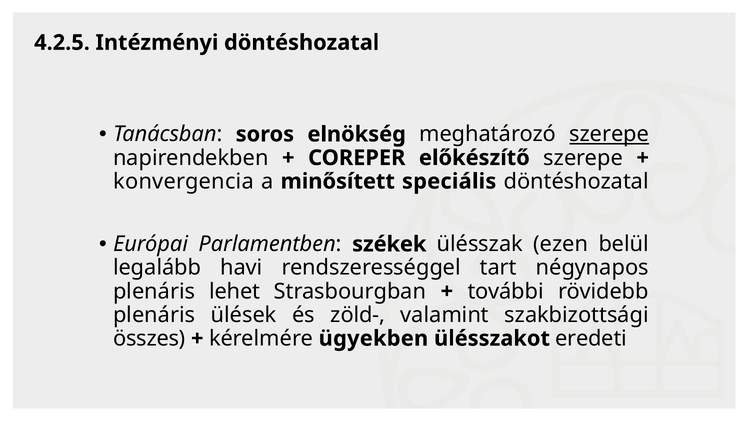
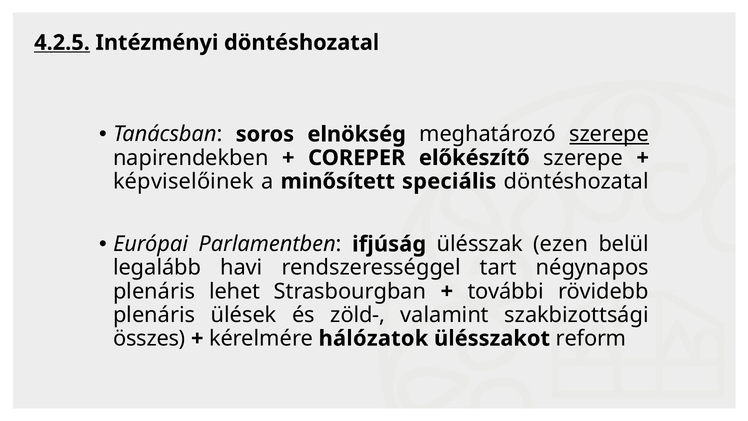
4.2.5 underline: none -> present (62, 43)
konvergencia: konvergencia -> képviselőinek (184, 181)
székek: székek -> ifjúság (389, 244)
ügyekben: ügyekben -> hálózatok (373, 338)
eredeti: eredeti -> reform (591, 338)
